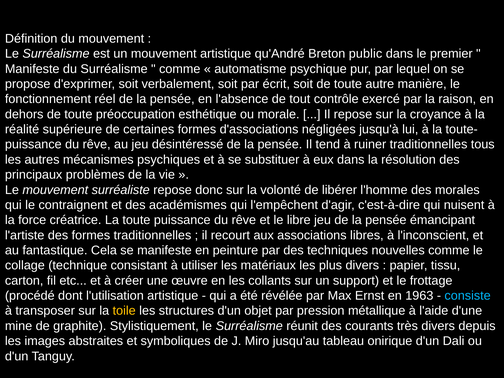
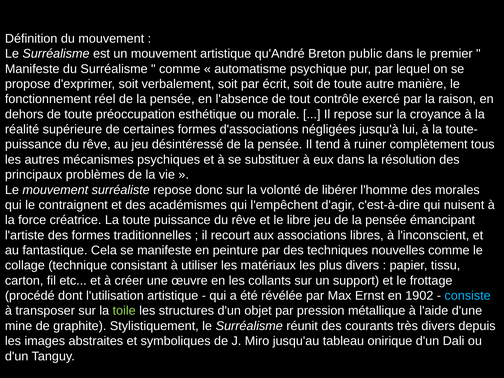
ruiner traditionnelles: traditionnelles -> complètement (429, 145)
1963: 1963 -> 1902 (419, 296)
toile colour: yellow -> light green (124, 311)
